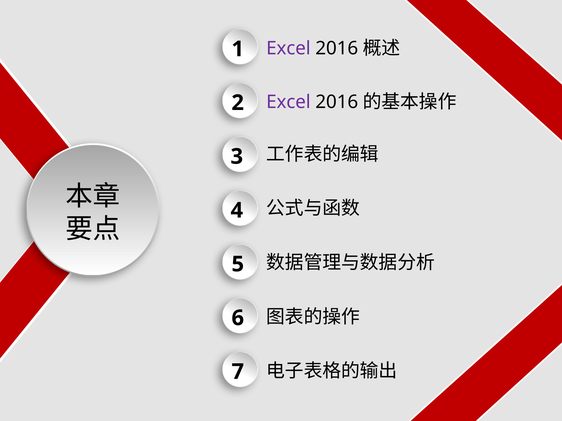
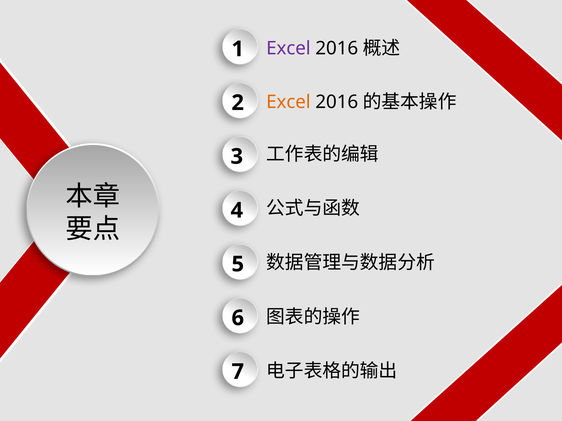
Excel colour: purple -> orange (288, 102)
